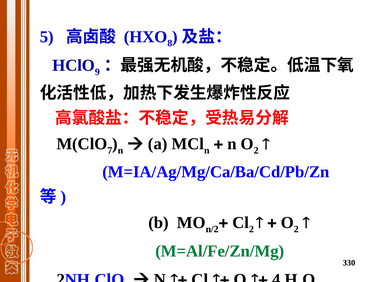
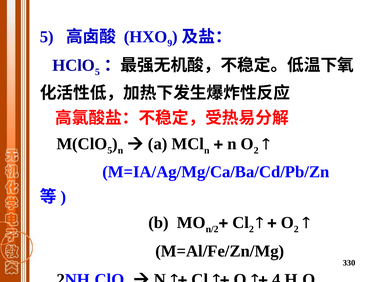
8: 8 -> 9 (170, 43)
9: 9 -> 5 (97, 72)
7: 7 -> 5 (110, 150)
M=Al/Fe/Zn/Mg colour: green -> black (220, 250)
